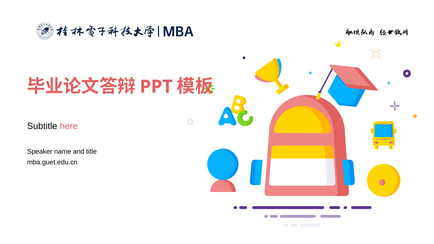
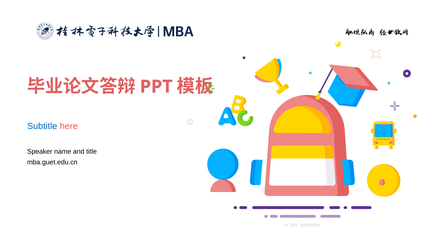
Subtitle colour: black -> blue (42, 126)
